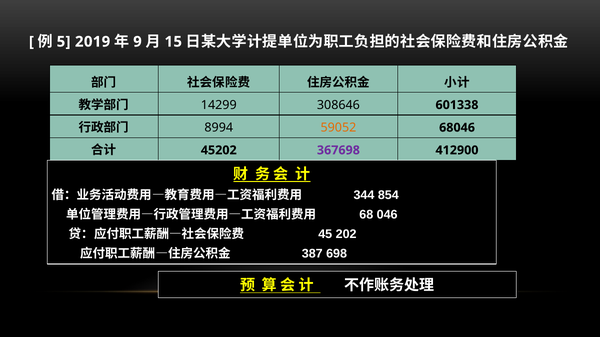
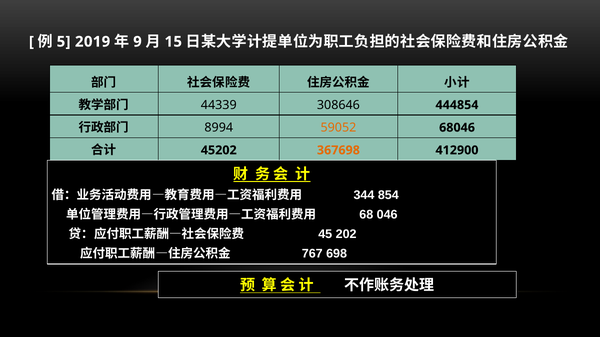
14299: 14299 -> 44339 (219, 105)
601338: 601338 -> 444854 (457, 105)
367698 colour: purple -> orange (338, 150)
387: 387 -> 767 (312, 254)
